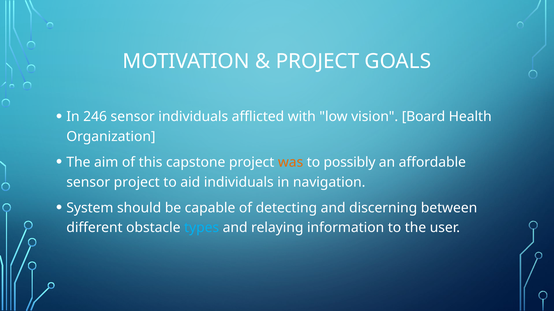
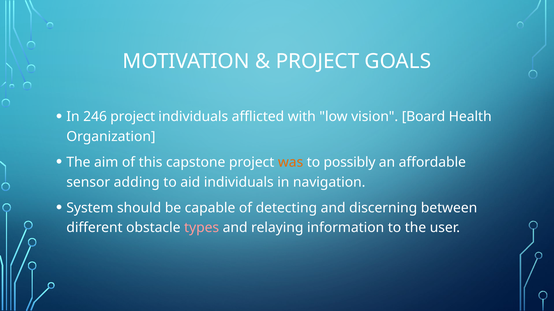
246 sensor: sensor -> project (133, 117)
sensor project: project -> adding (137, 182)
types colour: light blue -> pink (202, 228)
